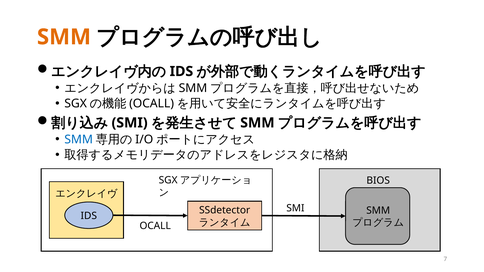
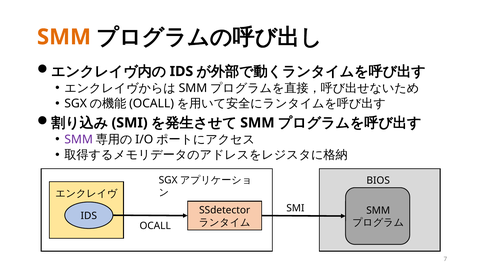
SMM colour: blue -> purple (79, 140)
